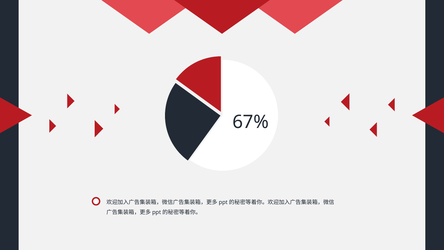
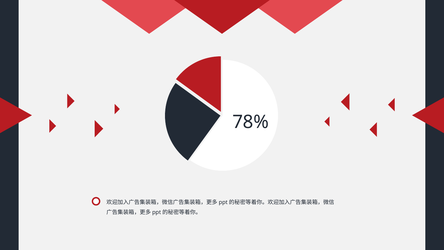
67%: 67% -> 78% (251, 122)
